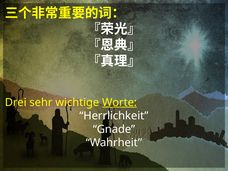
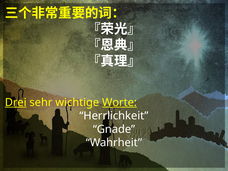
Drei underline: none -> present (16, 102)
